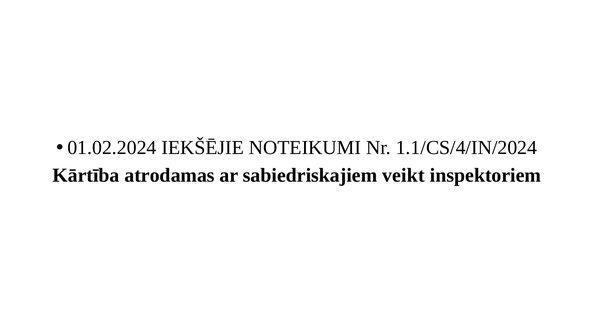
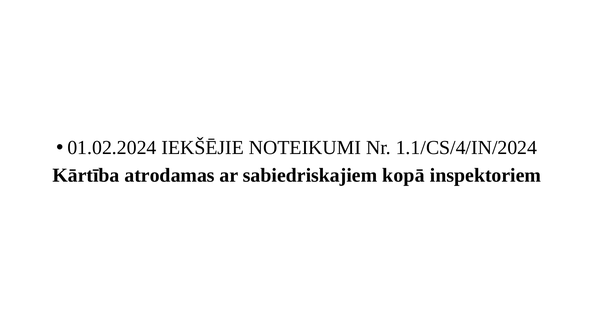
veikt: veikt -> kopā (404, 175)
